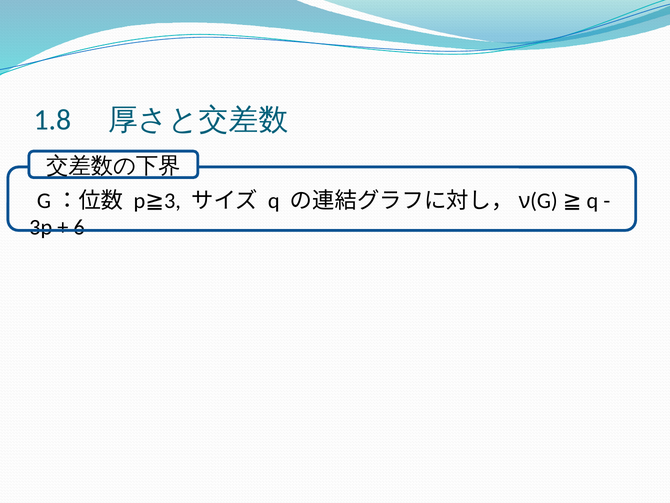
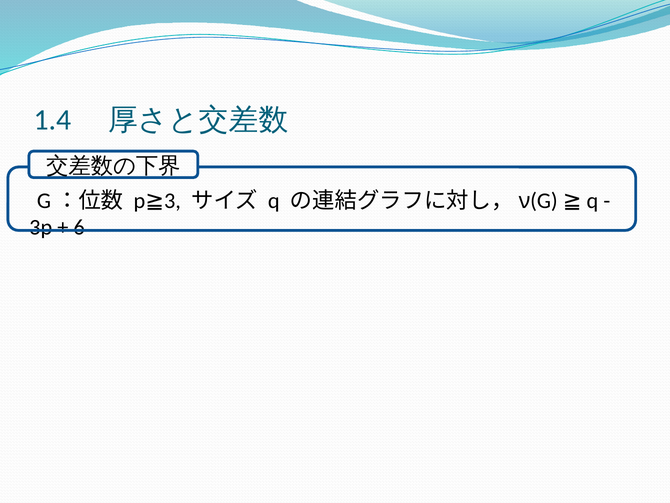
1.8: 1.8 -> 1.4 (52, 120)
